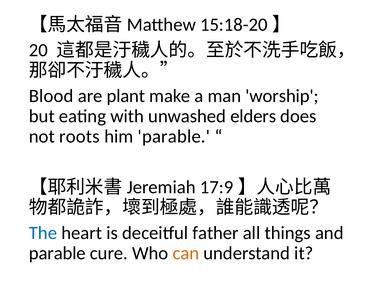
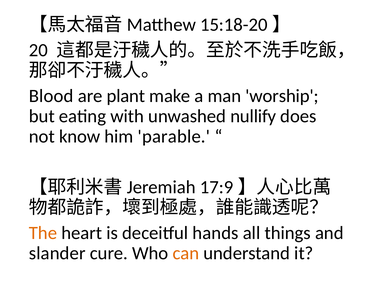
elders: elders -> nullify (253, 116)
roots: roots -> know (80, 136)
The colour: blue -> orange (43, 233)
father: father -> hands (215, 233)
parable: parable -> slander (57, 253)
